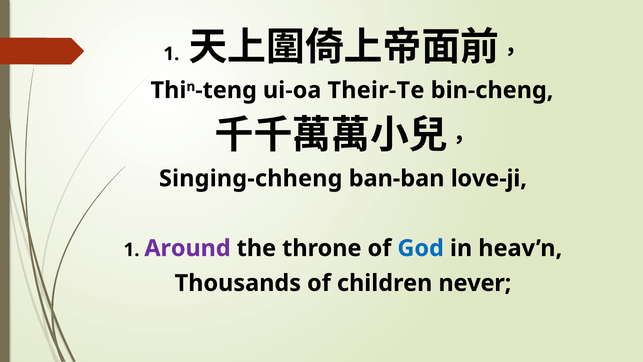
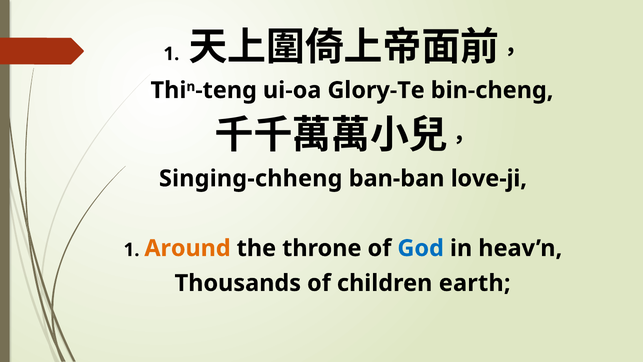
Their-Te: Their-Te -> Glory-Te (376, 90)
Around colour: purple -> orange (187, 248)
never: never -> earth (475, 283)
